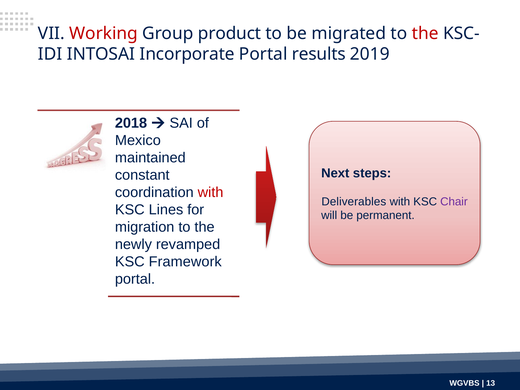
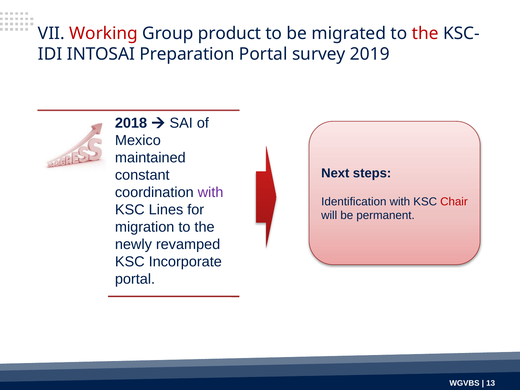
Incorporate: Incorporate -> Preparation (187, 54)
results: results -> survey (319, 54)
with colour: red -> purple (211, 193)
Deliverables: Deliverables -> Identification (354, 202)
Chair colour: purple -> red (454, 202)
Framework: Framework -> Incorporate (185, 262)
